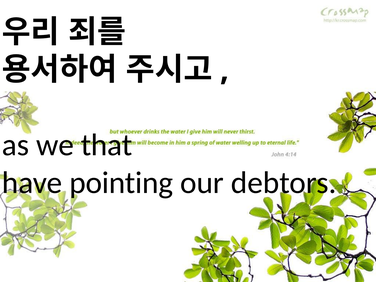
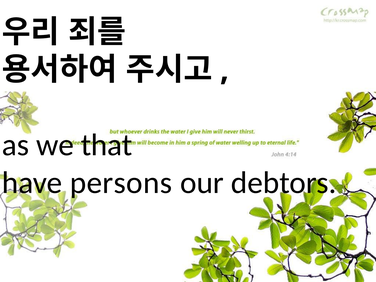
pointing: pointing -> persons (121, 183)
